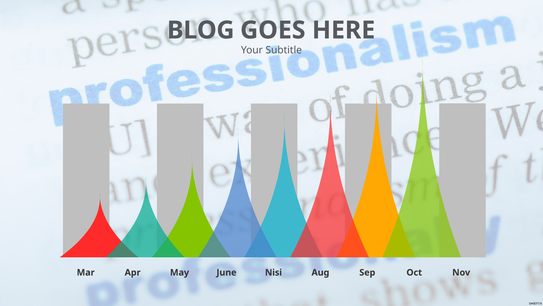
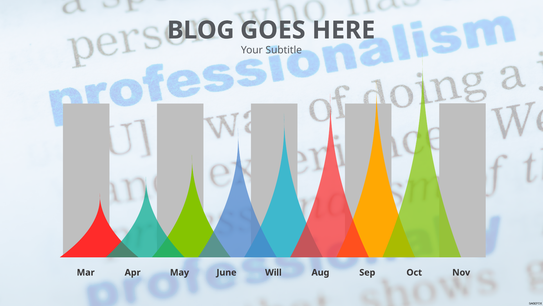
Nisi: Nisi -> Will (273, 272)
